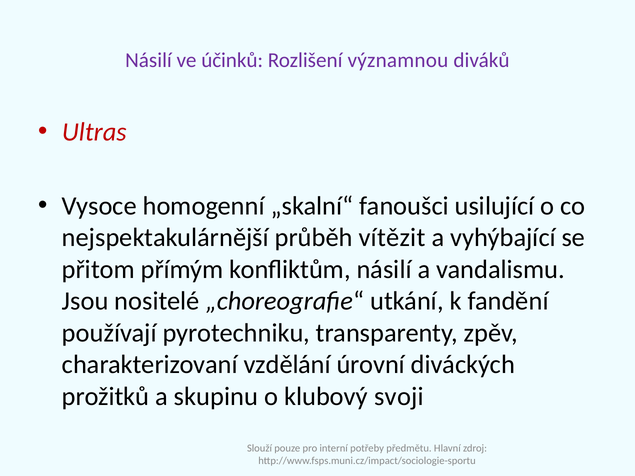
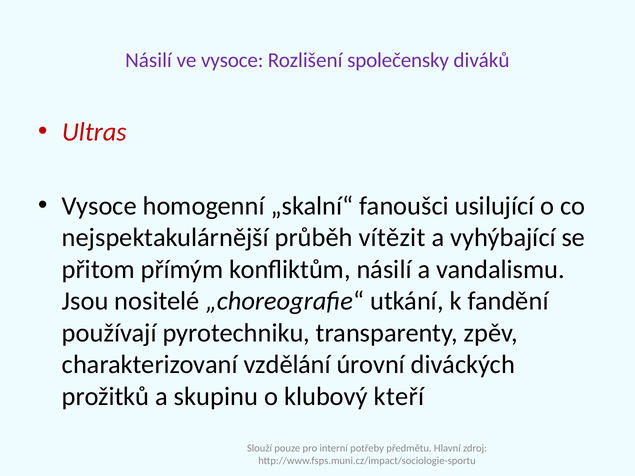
ve účinků: účinků -> vysoce (232, 60)
významnou: významnou -> společensky (398, 60)
svoji: svoji -> kteří (399, 397)
